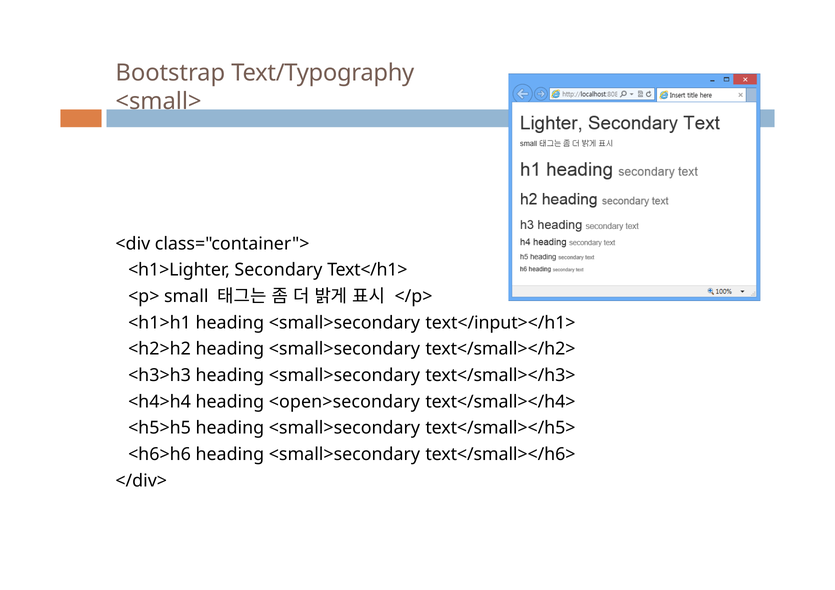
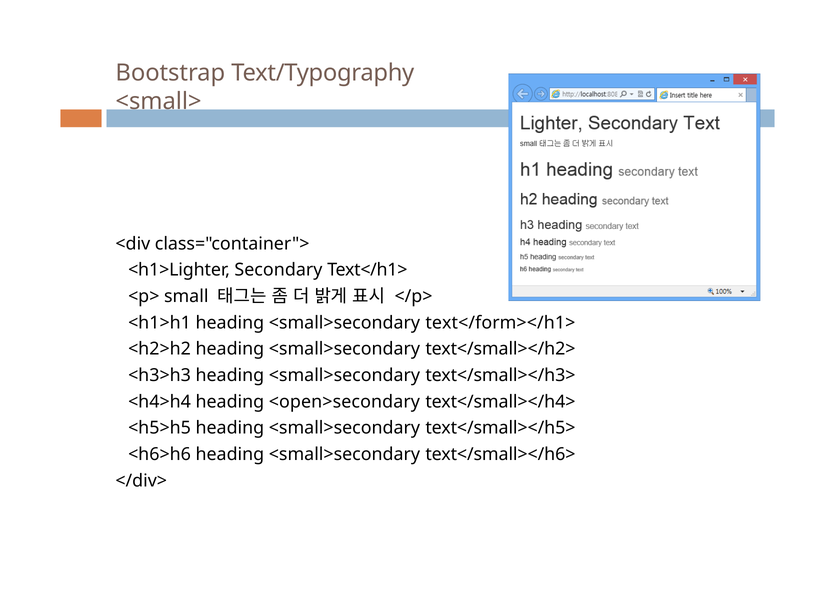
text</input></h1>: text</input></h1> -> text</form></h1> (500, 323)
